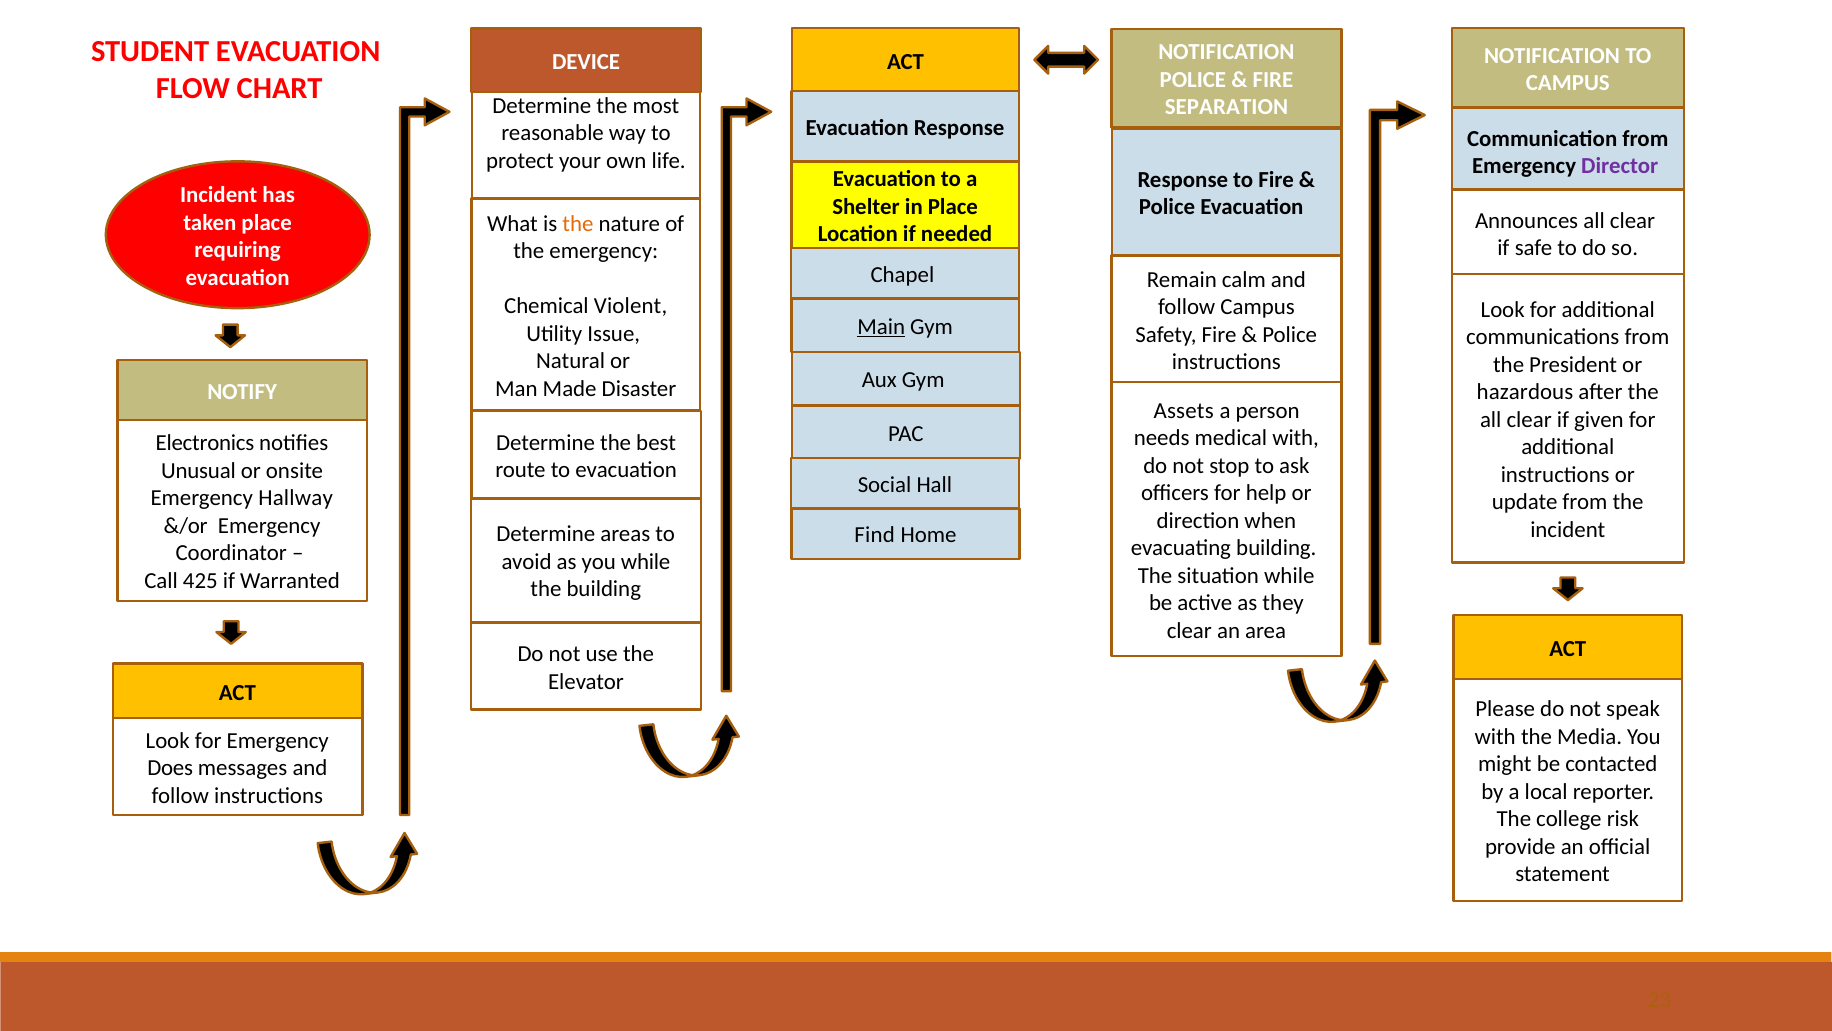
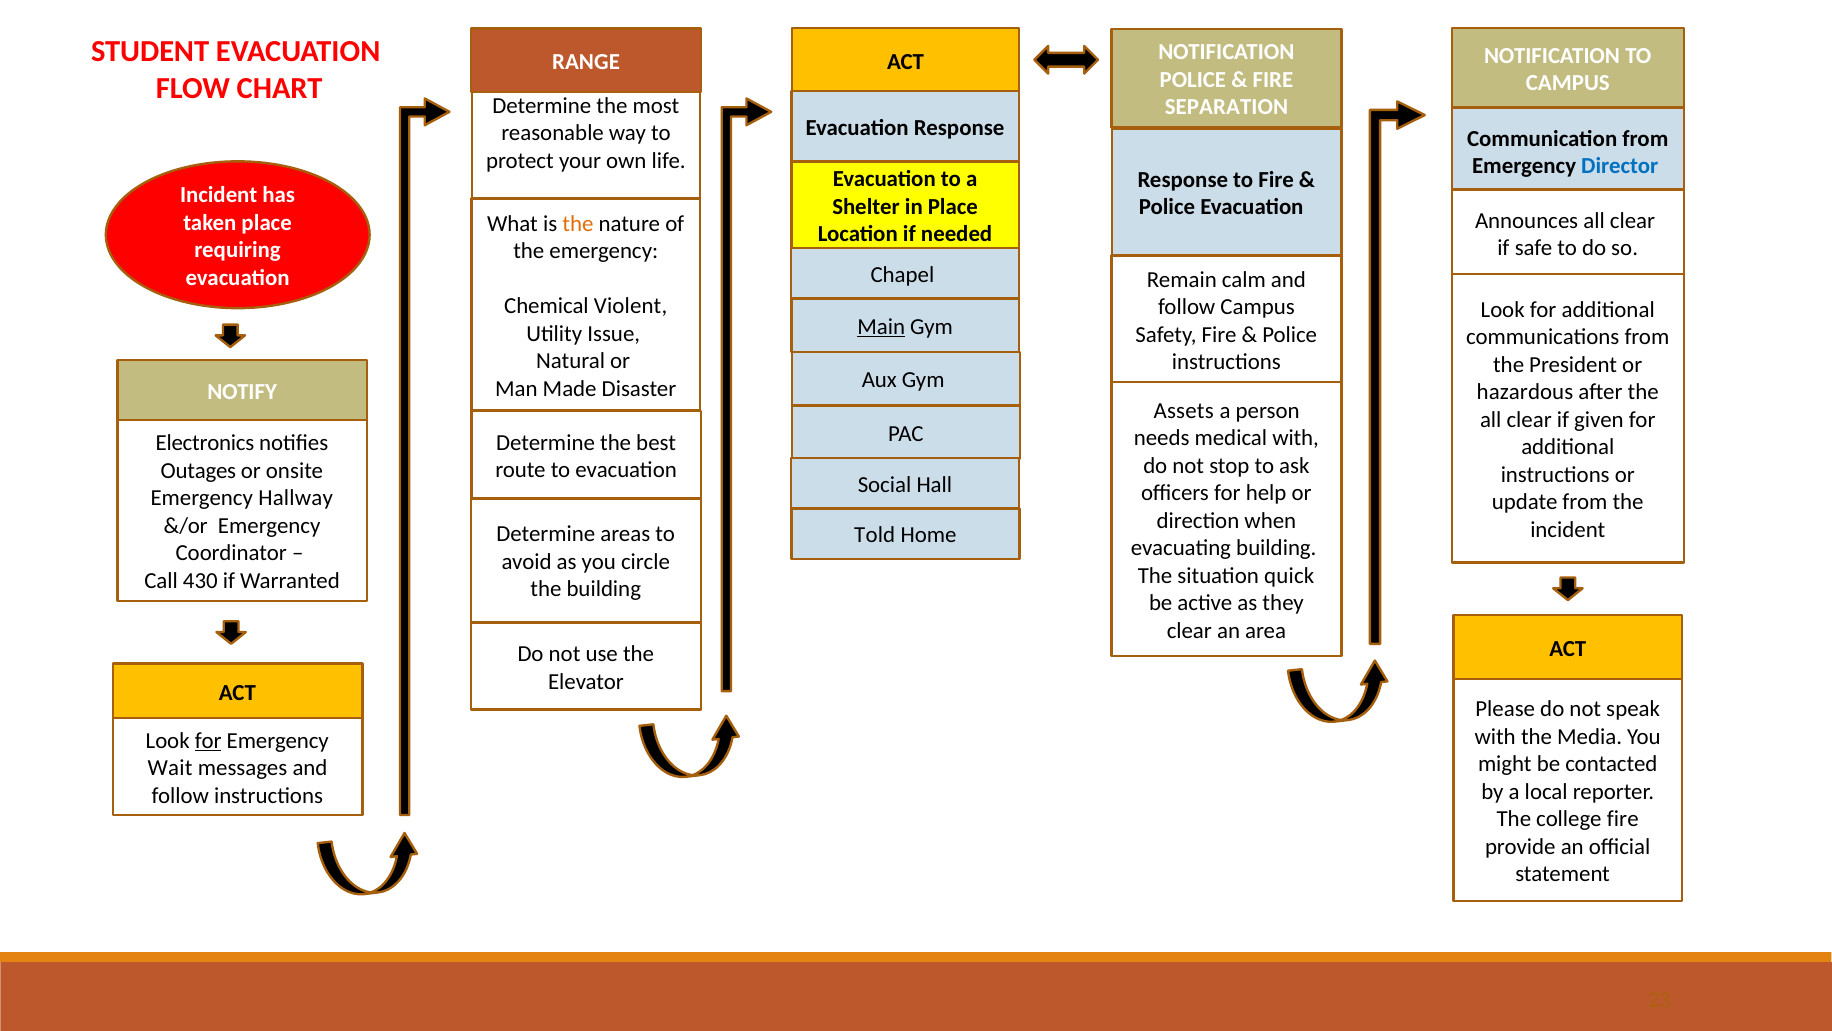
DEVICE: DEVICE -> RANGE (586, 62)
Director colour: purple -> blue (1620, 166)
Unusual: Unusual -> Outages (198, 471)
Find: Find -> Told (875, 535)
you while: while -> circle (645, 562)
situation while: while -> quick (1289, 575)
425: 425 -> 430 (200, 581)
for underline: none -> present (208, 740)
Does: Does -> Wait (170, 768)
college risk: risk -> fire (1623, 819)
